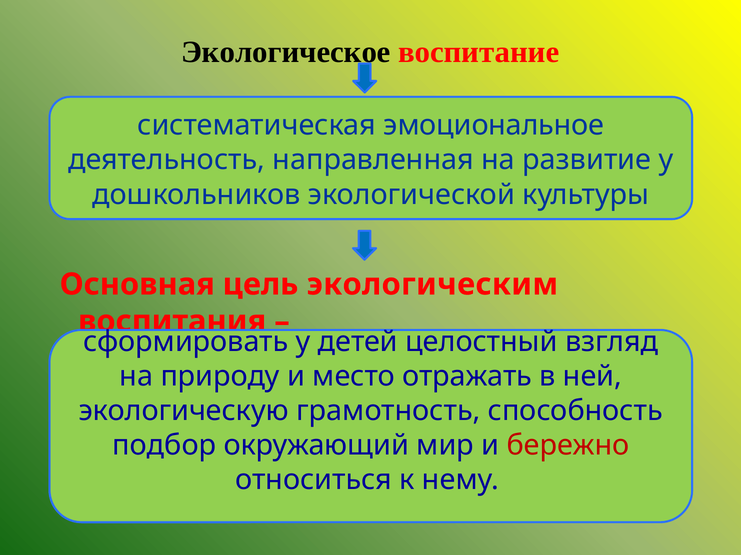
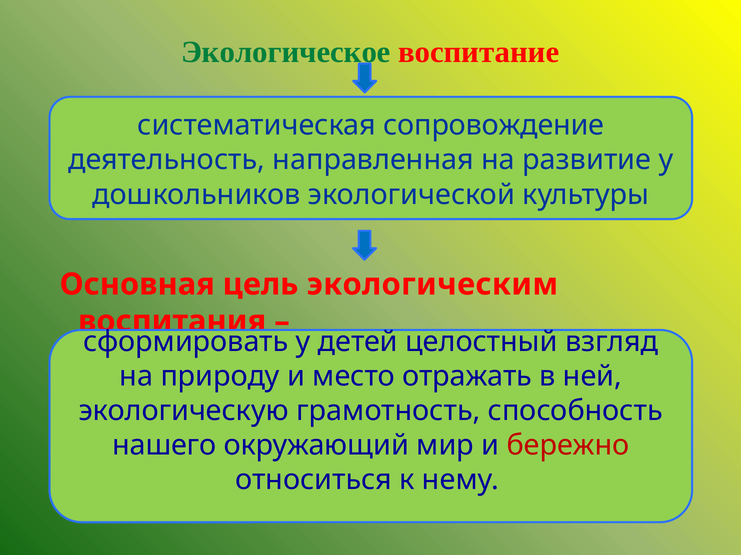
Экологическое colour: black -> green (286, 52)
эмоциональное: эмоциональное -> сопровождение (494, 126)
подбор: подбор -> нашего (164, 446)
